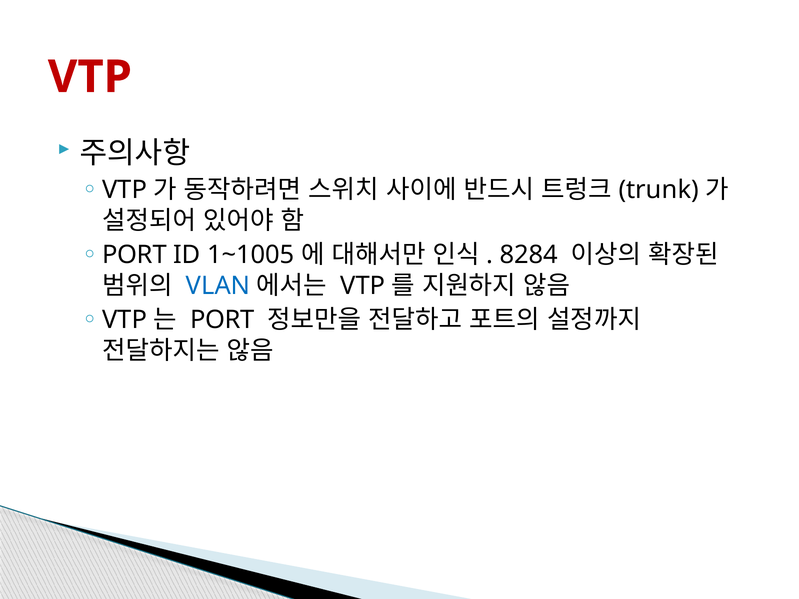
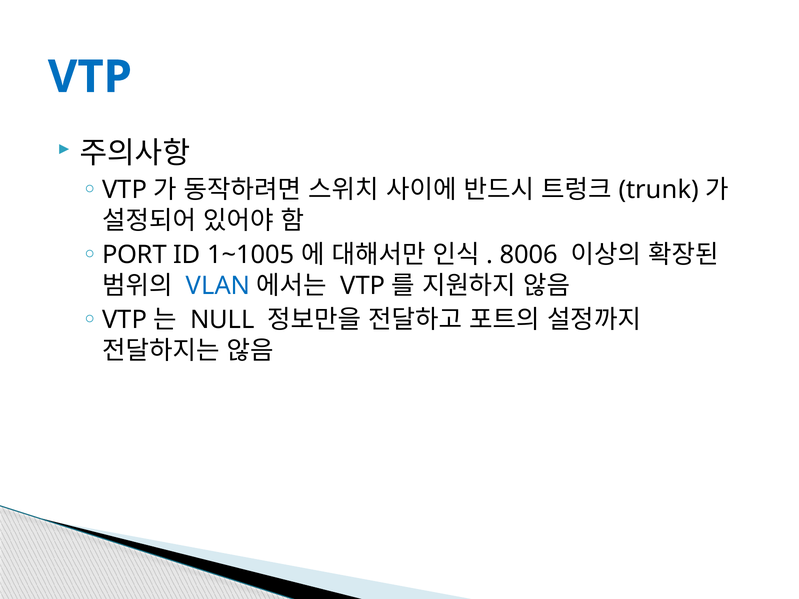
VTP colour: red -> blue (90, 77)
8284: 8284 -> 8006 (529, 255)
PORT: PORT -> NULL (222, 320)
